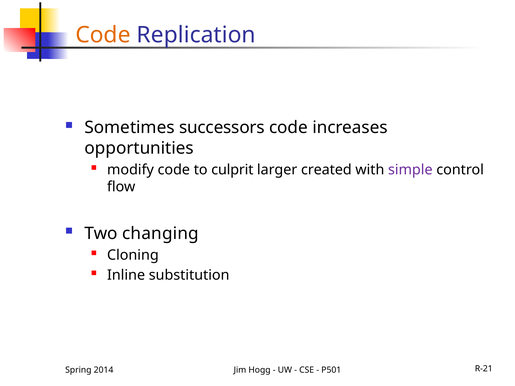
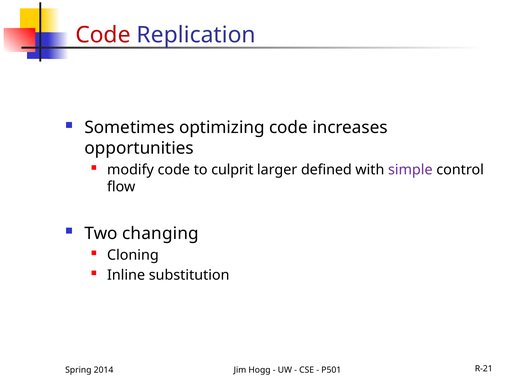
Code colour: orange -> red (103, 35)
successors: successors -> optimizing (222, 128)
created: created -> defined (326, 170)
